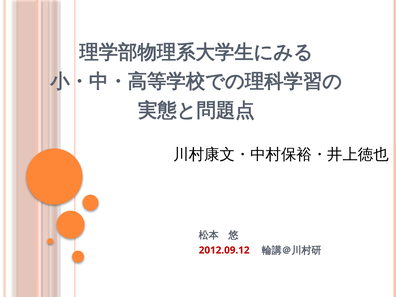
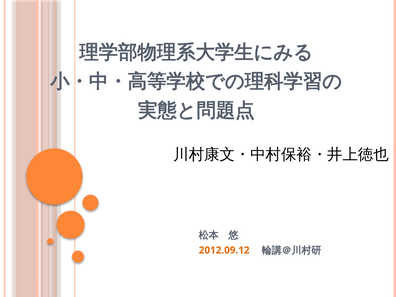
2012.09.12 colour: red -> orange (224, 250)
